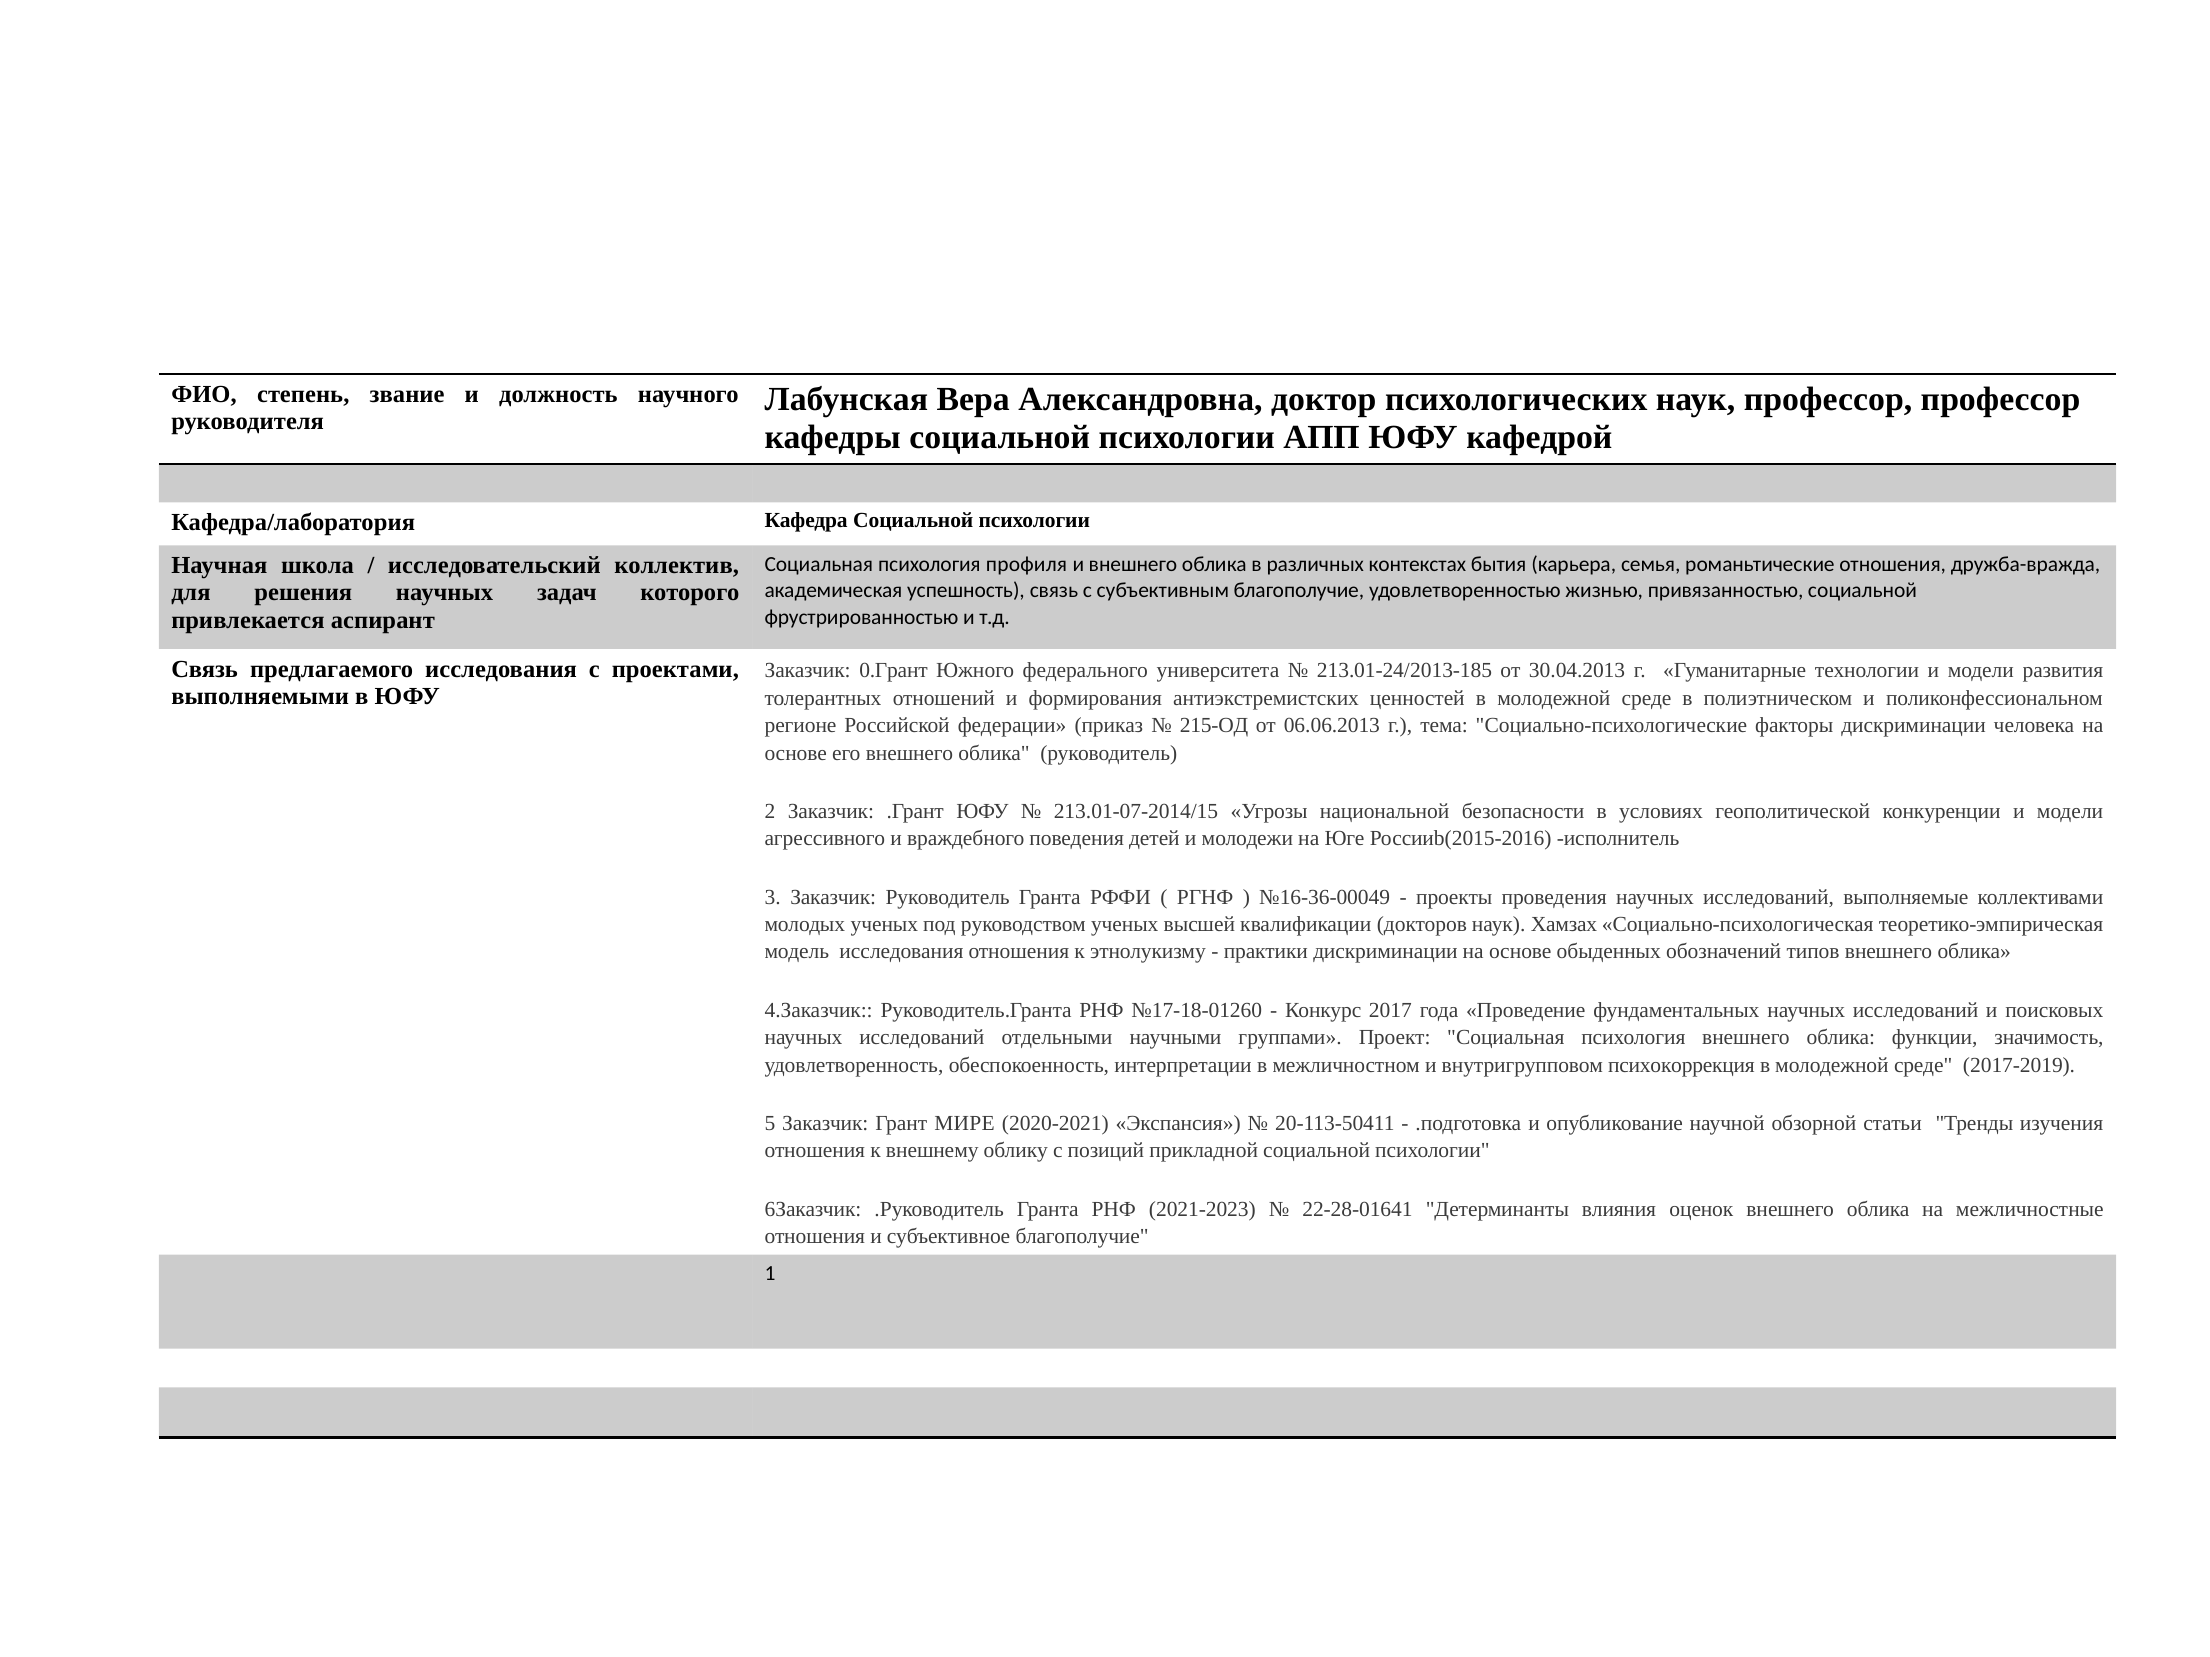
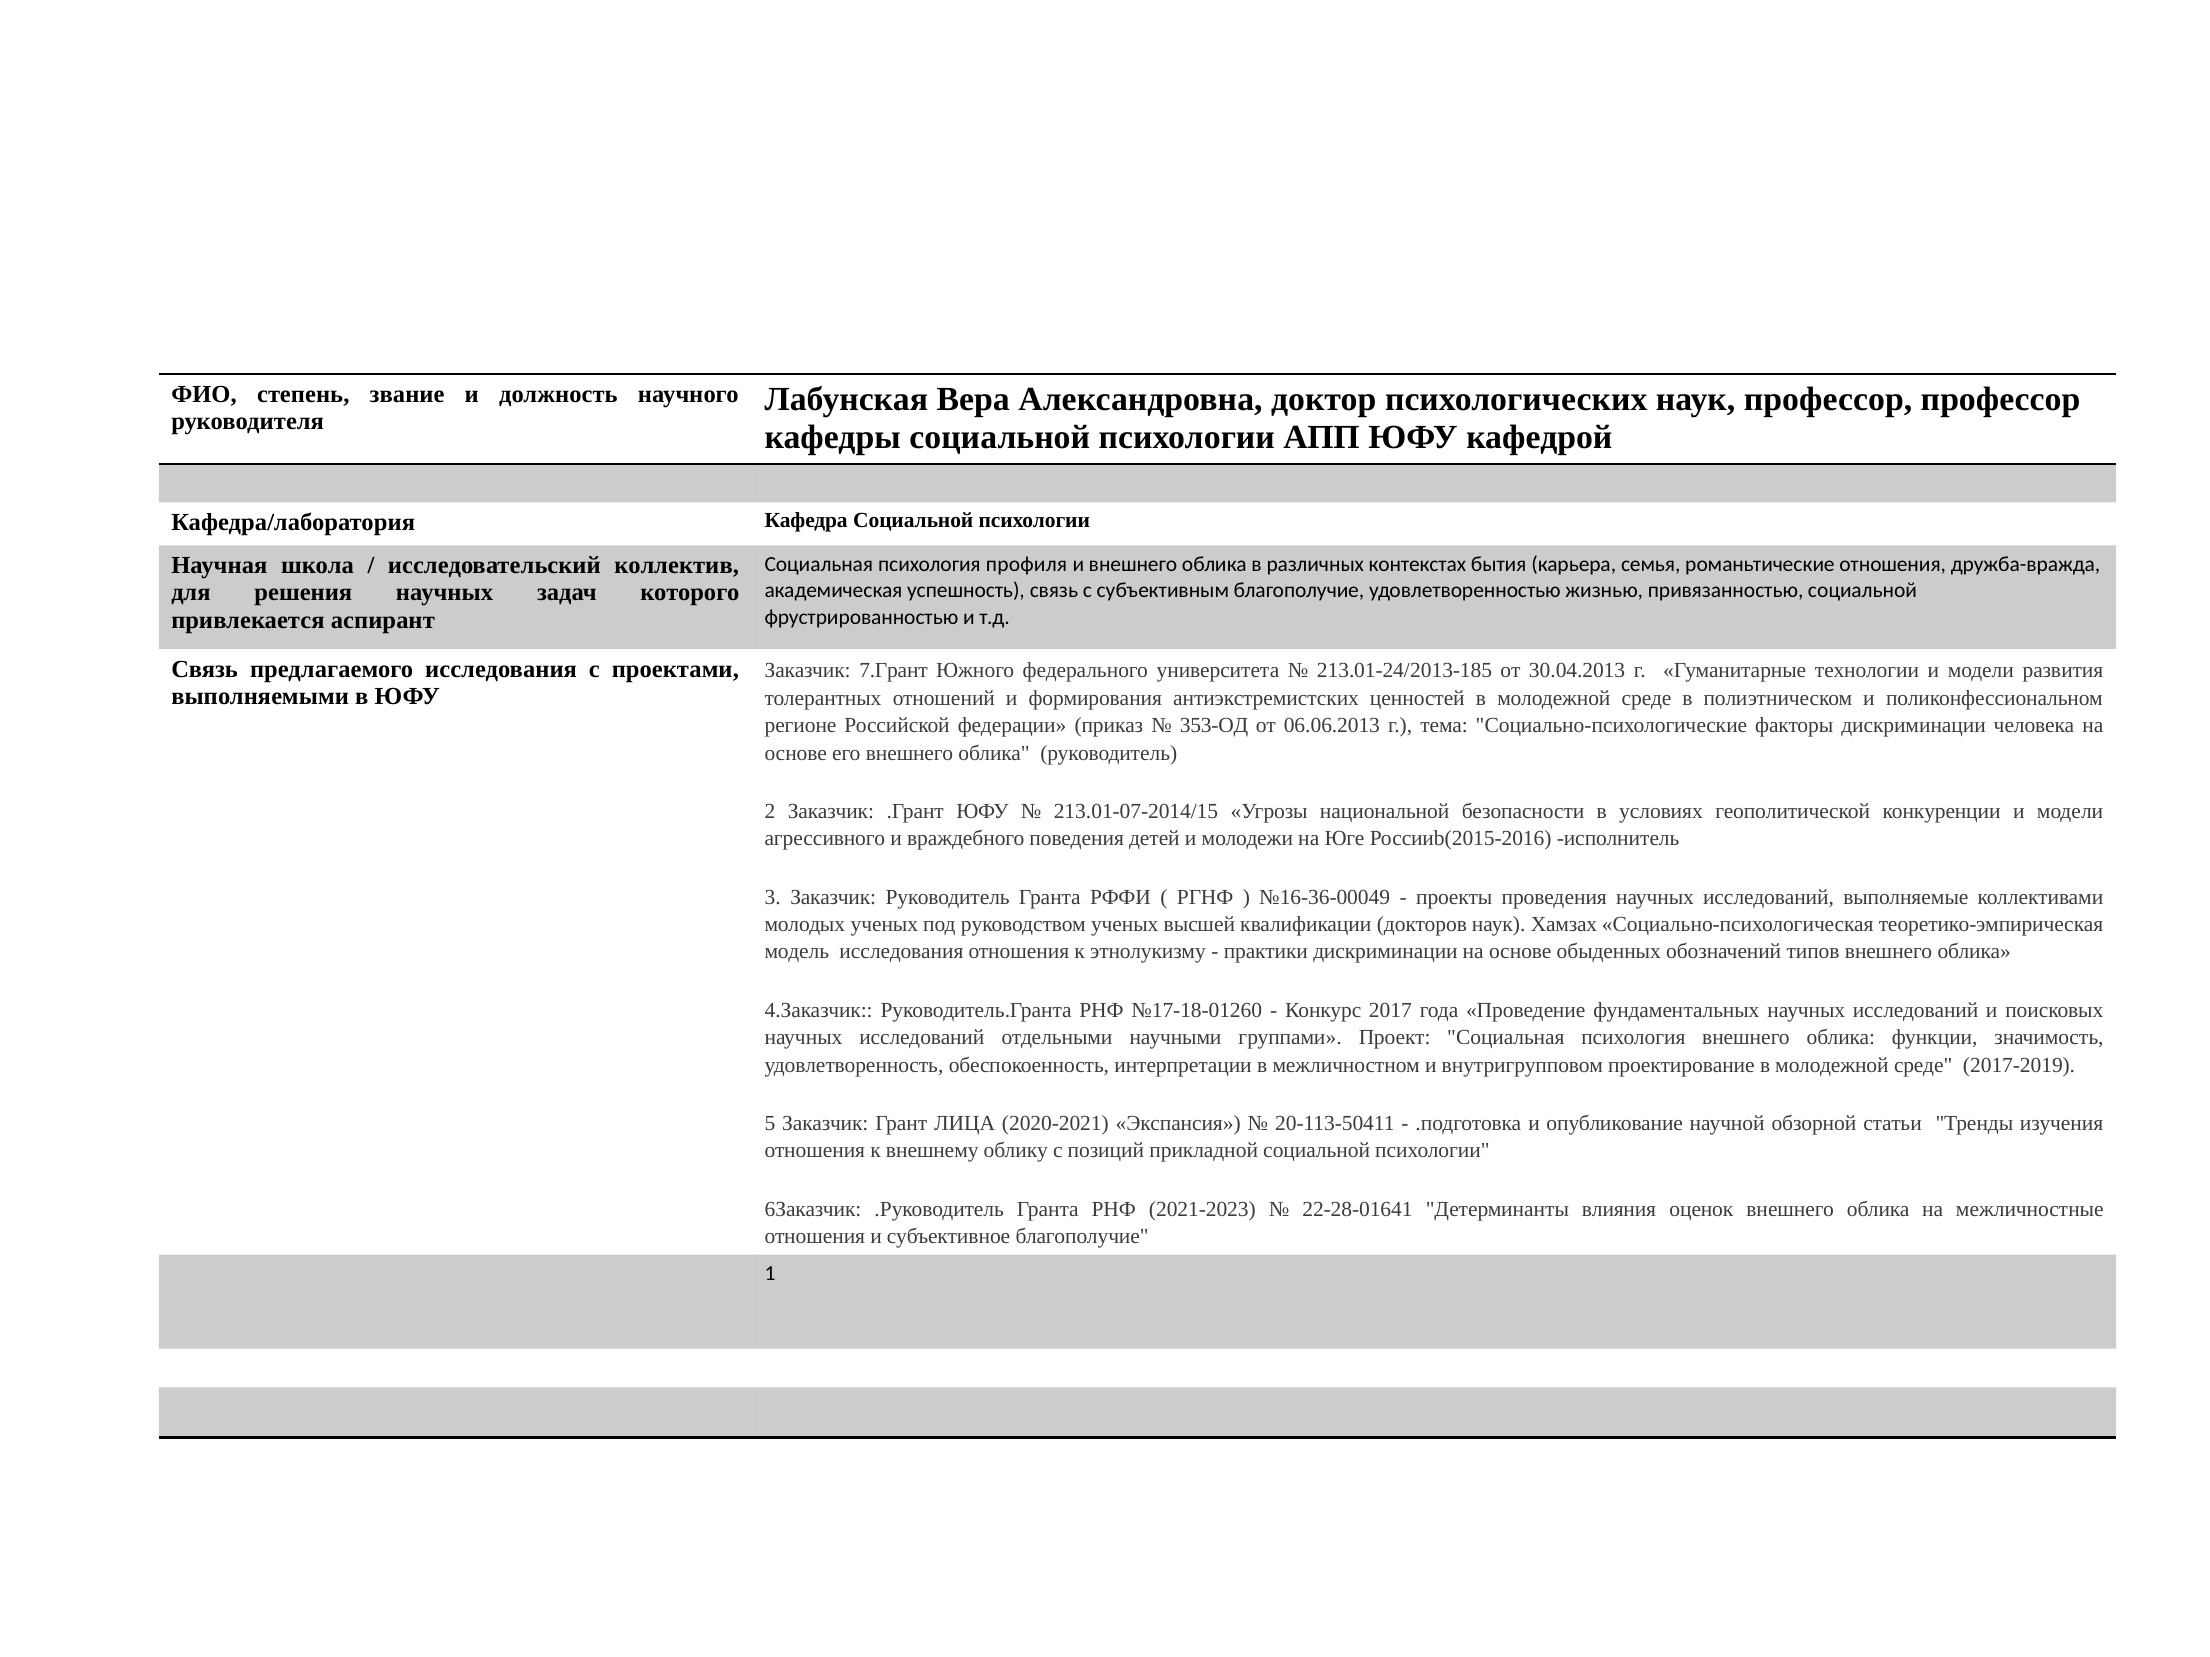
0.Грант: 0.Грант -> 7.Грант (894, 671)
215-ОД: 215-ОД -> 353-ОД (1214, 726)
психокоррекция: психокоррекция -> проектирование (1681, 1065)
МИРЕ: МИРЕ -> ЛИЦА (965, 1124)
